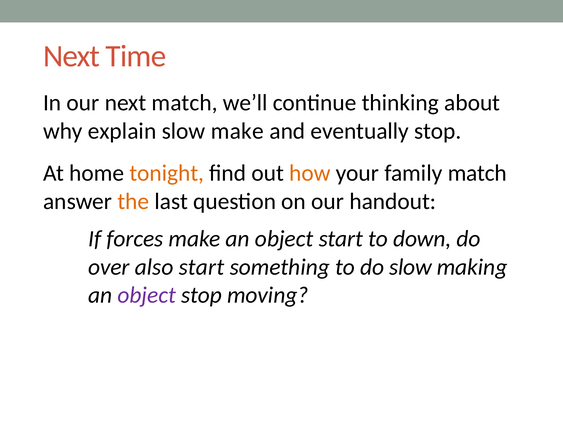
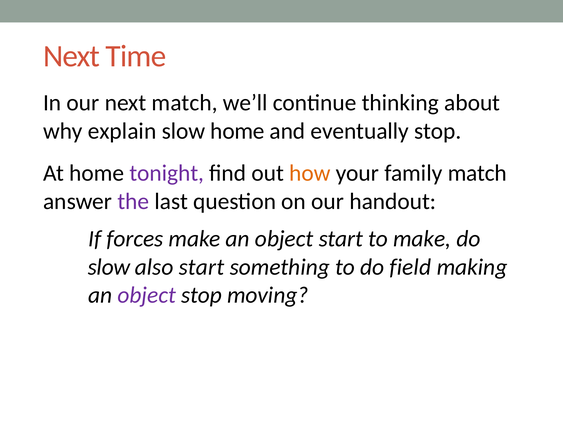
slow make: make -> home (237, 131)
tonight colour: orange -> purple (167, 173)
the colour: orange -> purple (133, 202)
to down: down -> make (422, 239)
over: over -> slow (109, 267)
do slow: slow -> field (410, 267)
